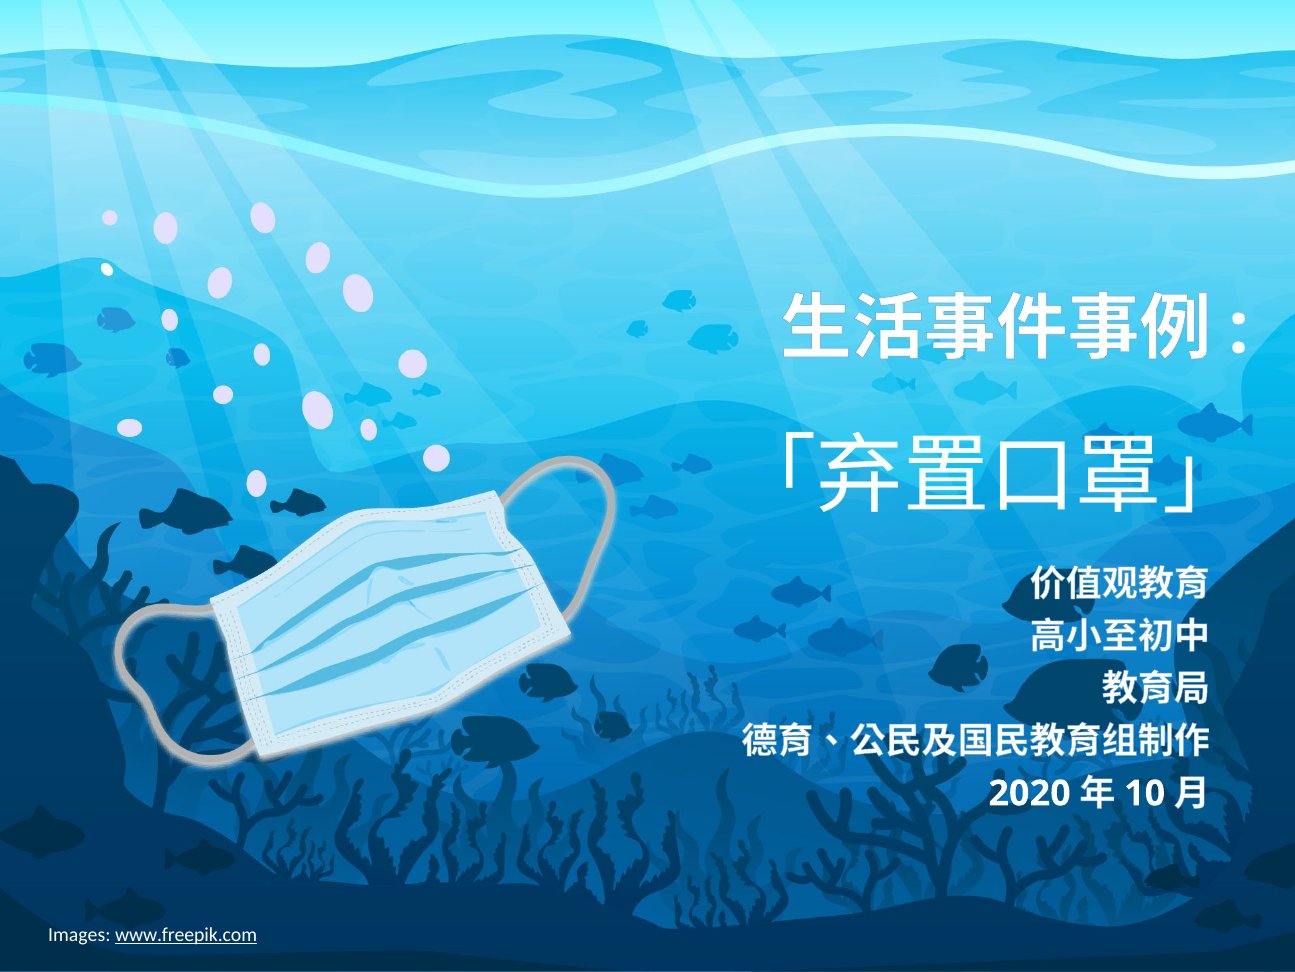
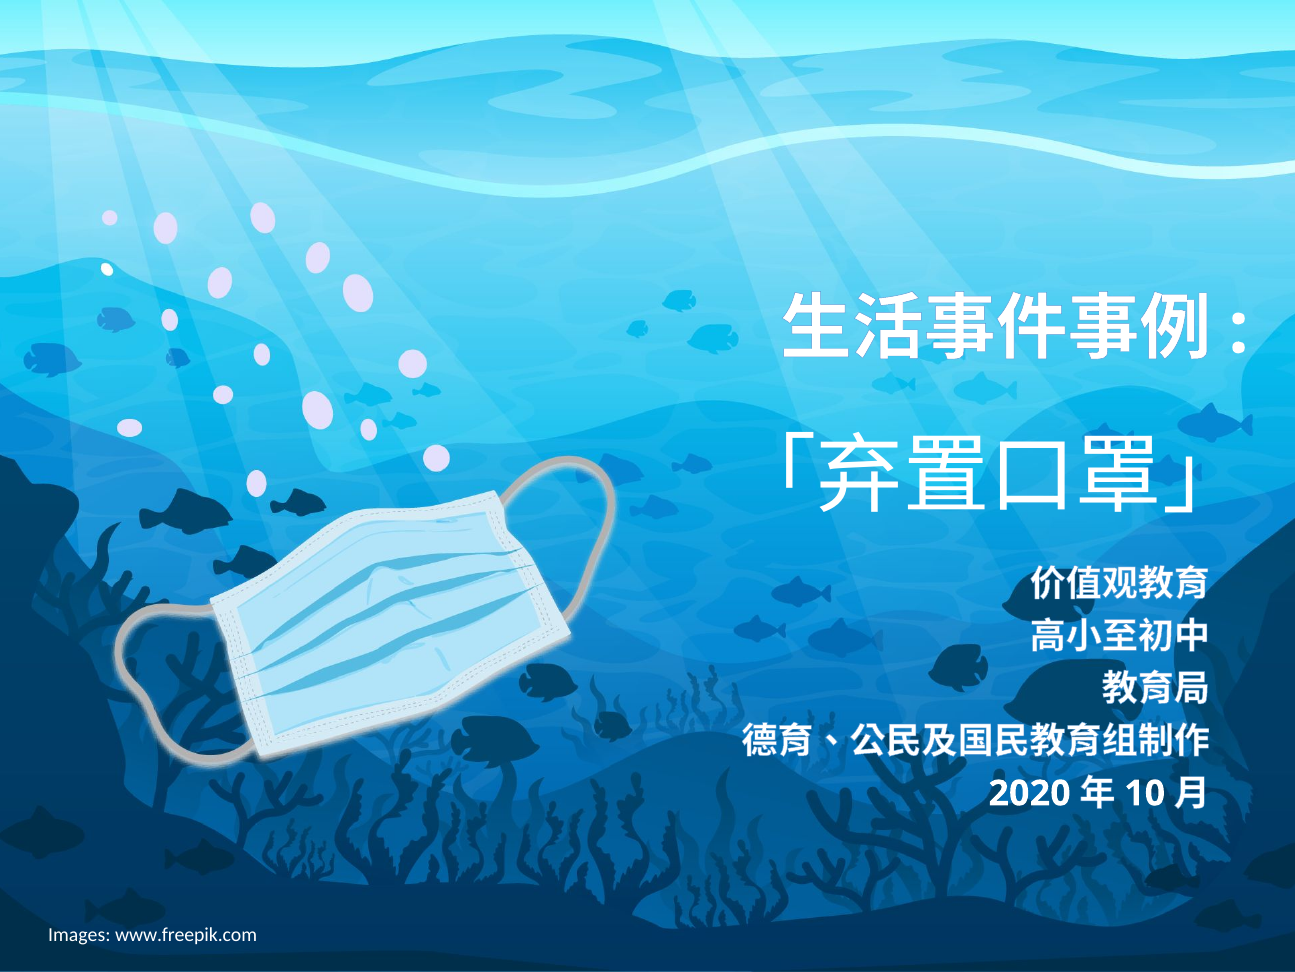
www.freepik.com underline: present -> none (186, 934)
